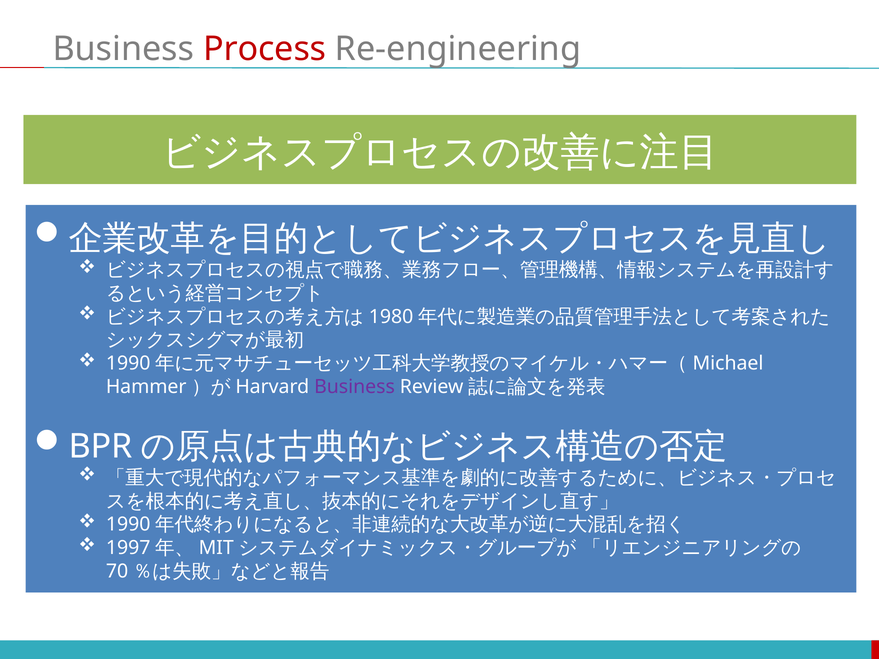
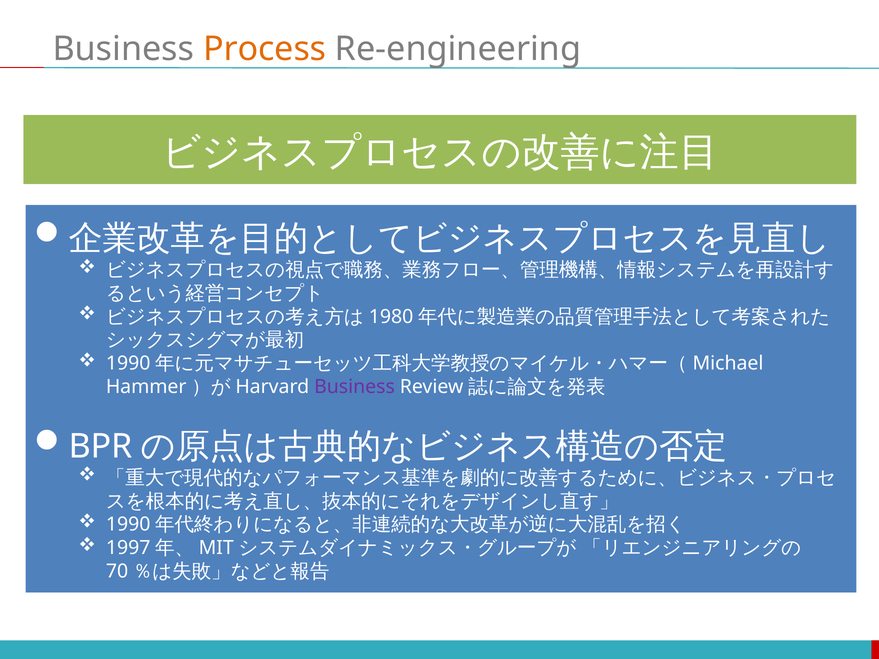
Process colour: red -> orange (265, 49)
